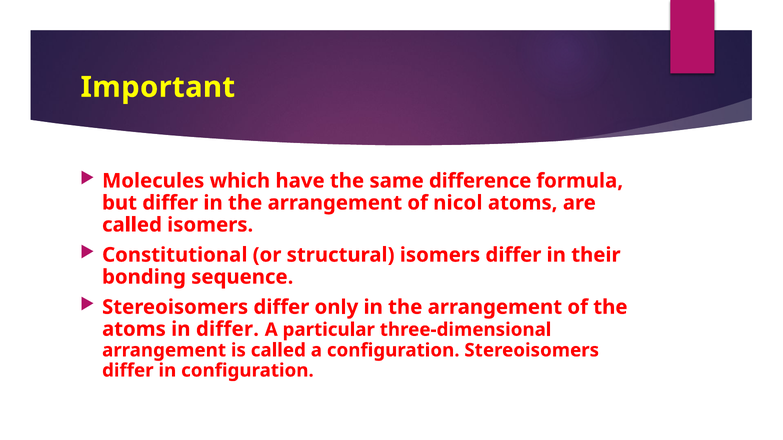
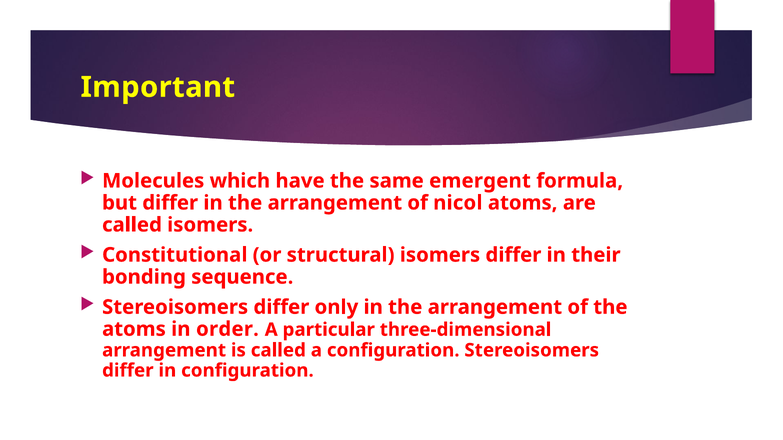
difference: difference -> emergent (480, 181)
in differ: differ -> order (227, 329)
